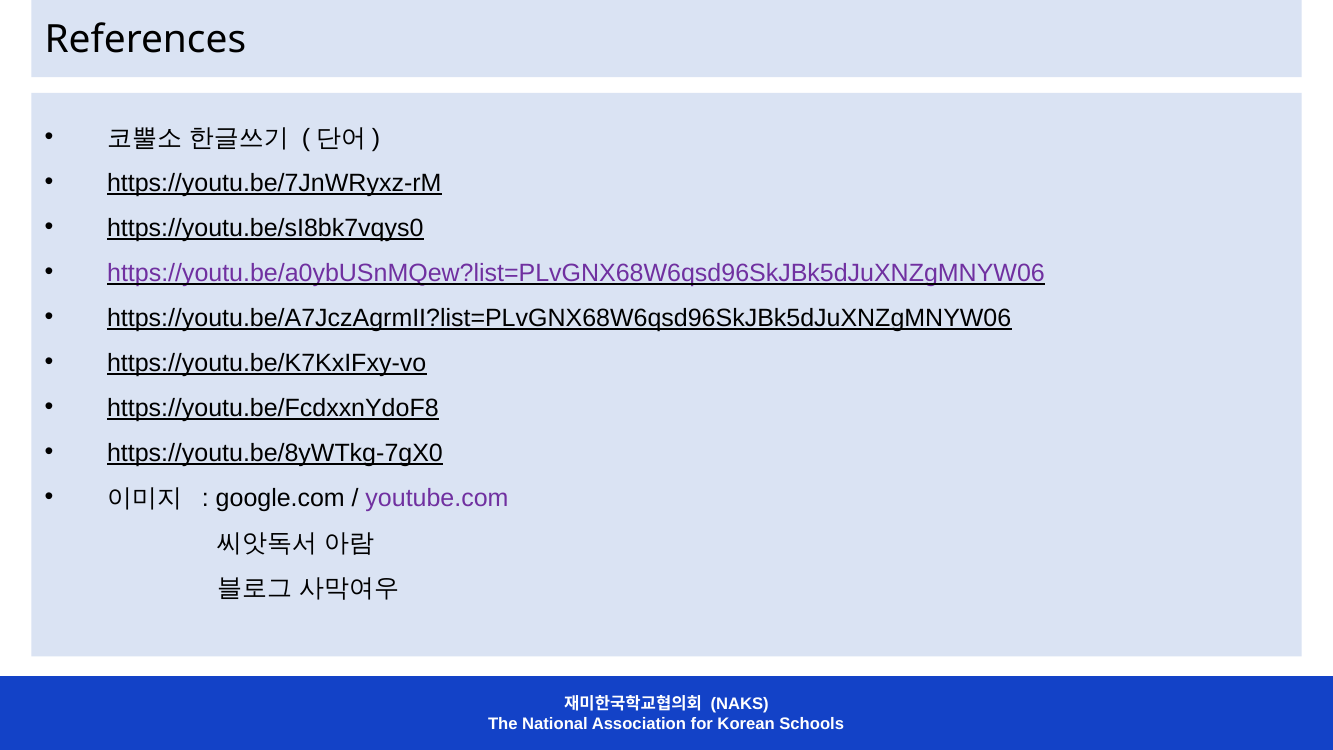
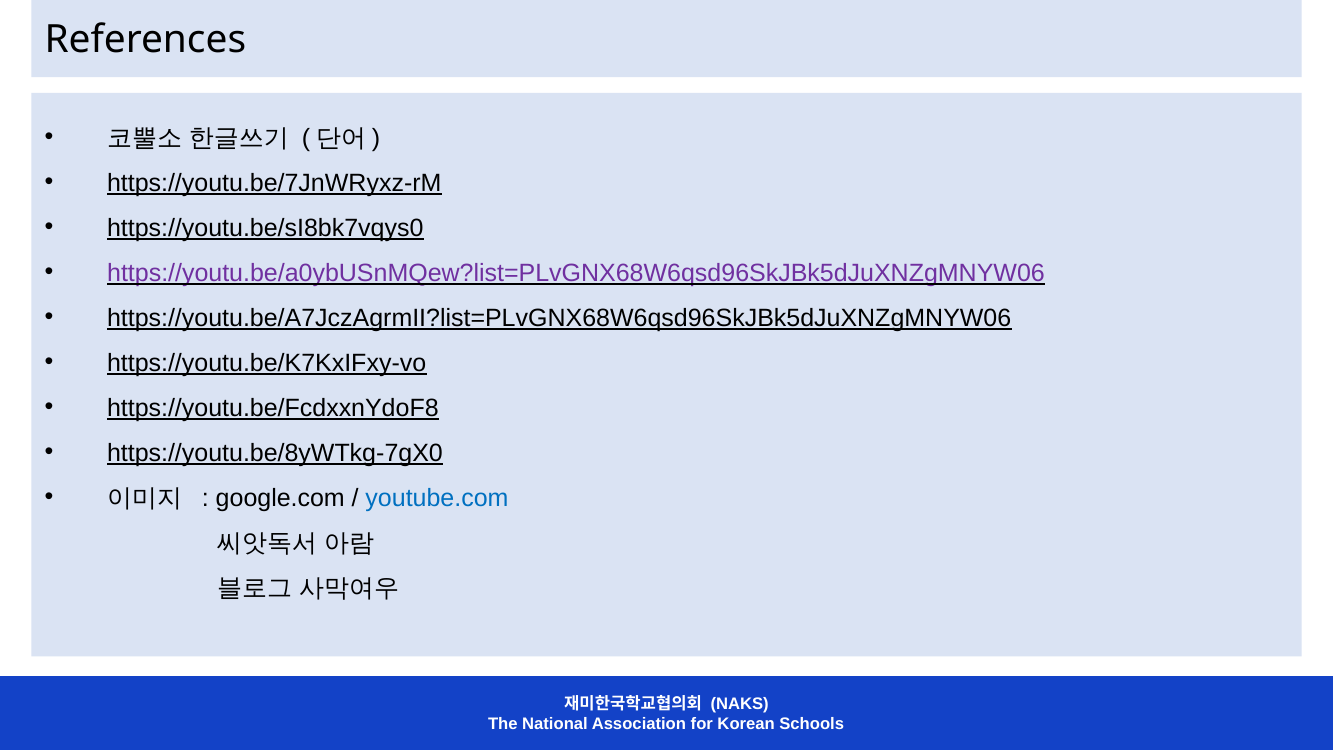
youtube.com colour: purple -> blue (437, 498)
